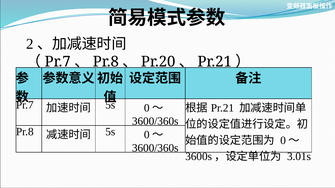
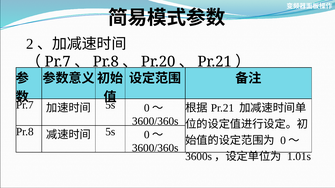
3.01s: 3.01s -> 1.01s (299, 157)
